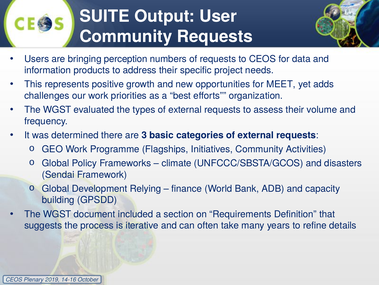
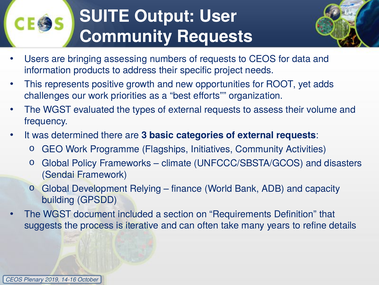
perception: perception -> assessing (126, 59)
MEET: MEET -> ROOT (281, 84)
